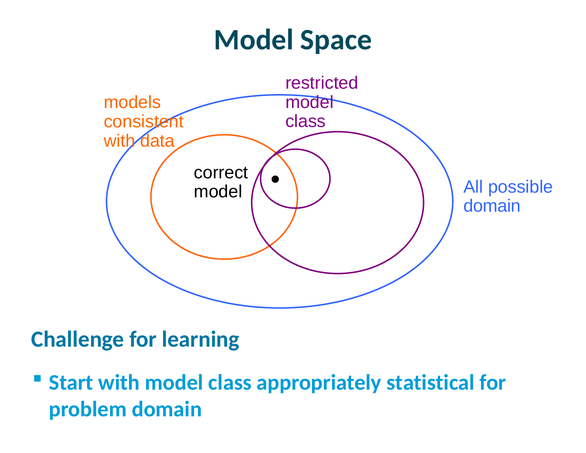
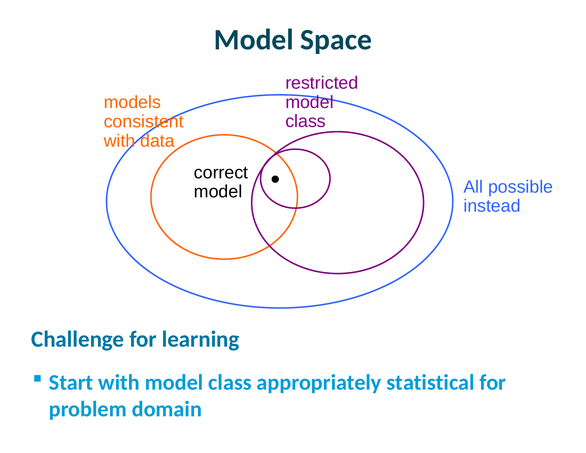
domain: domain -> instead (492, 206)
